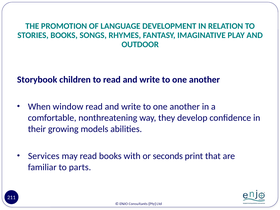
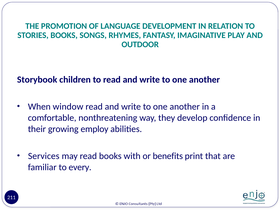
models: models -> employ (95, 129)
seconds: seconds -> benefits (168, 156)
parts: parts -> every (80, 167)
